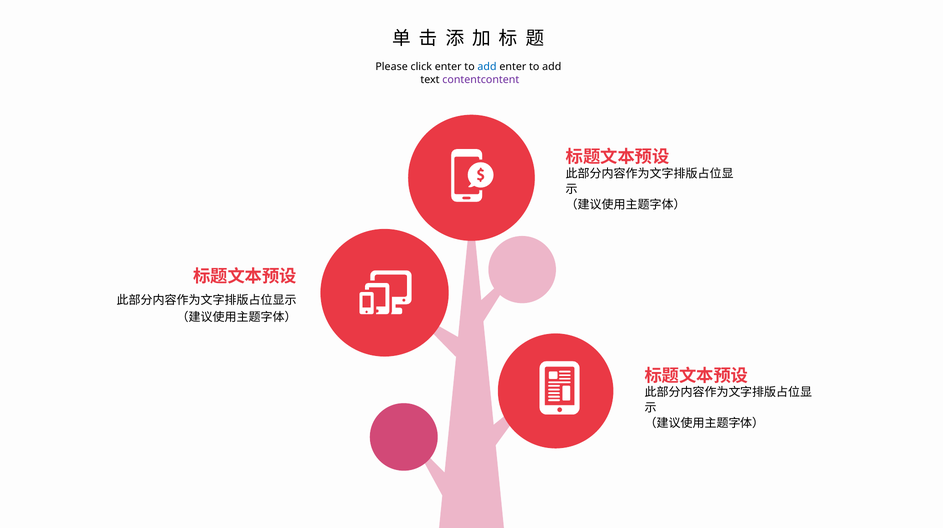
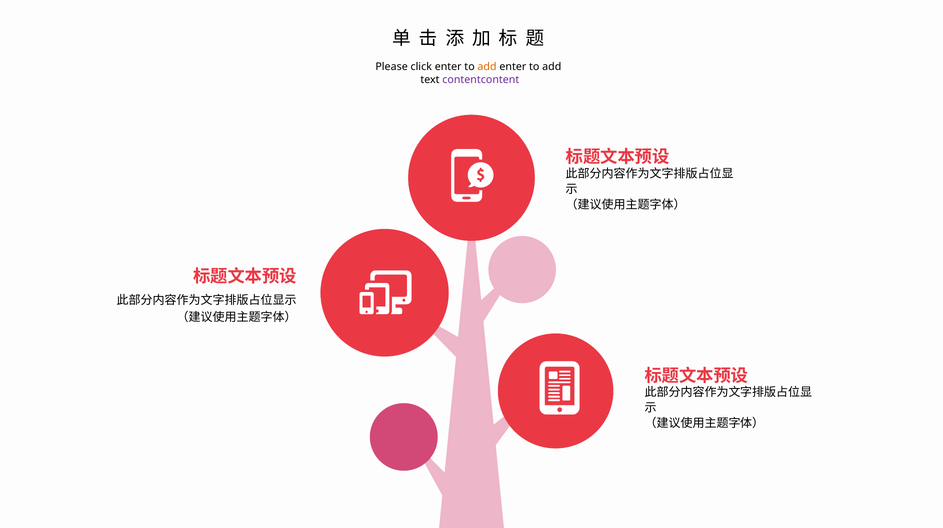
add colour: blue -> orange (487, 67)
